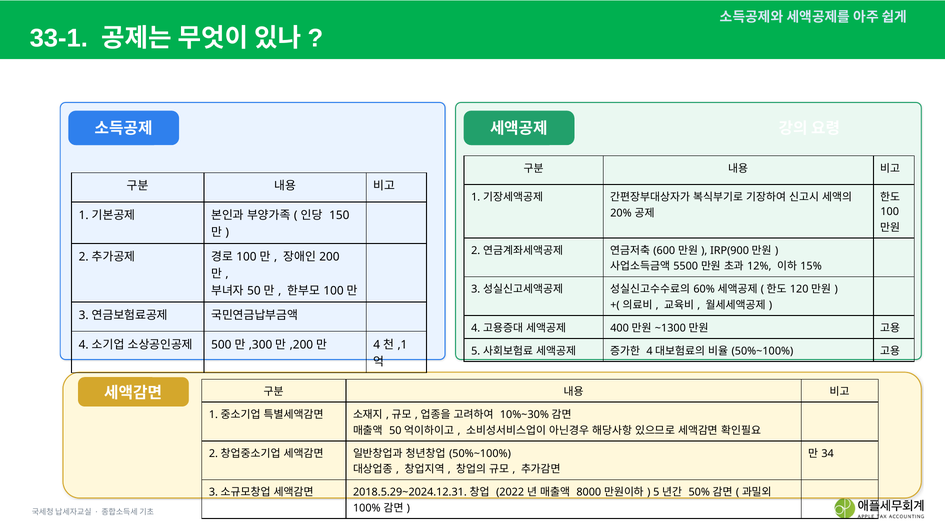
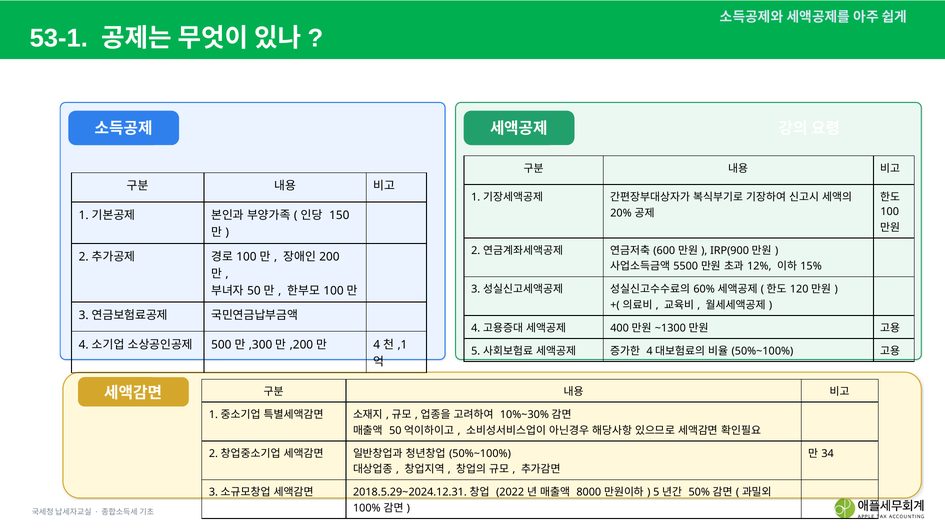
33-1: 33-1 -> 53-1 (59, 38)
